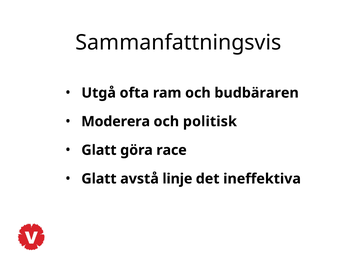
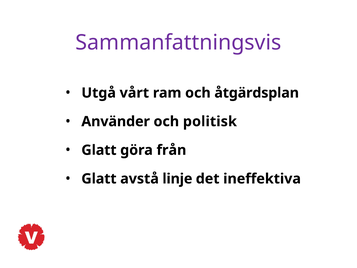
Sammanfattningsvis colour: black -> purple (178, 42)
ofta: ofta -> vårt (134, 93)
budbäraren: budbäraren -> åtgärdsplan (257, 93)
Moderera: Moderera -> Använder (116, 121)
race: race -> från (171, 150)
